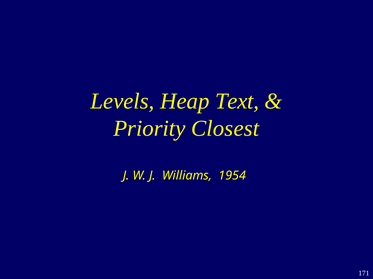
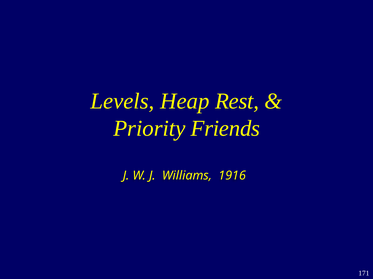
Text: Text -> Rest (237, 101)
Closest: Closest -> Friends (225, 129)
1954: 1954 -> 1916 (232, 176)
